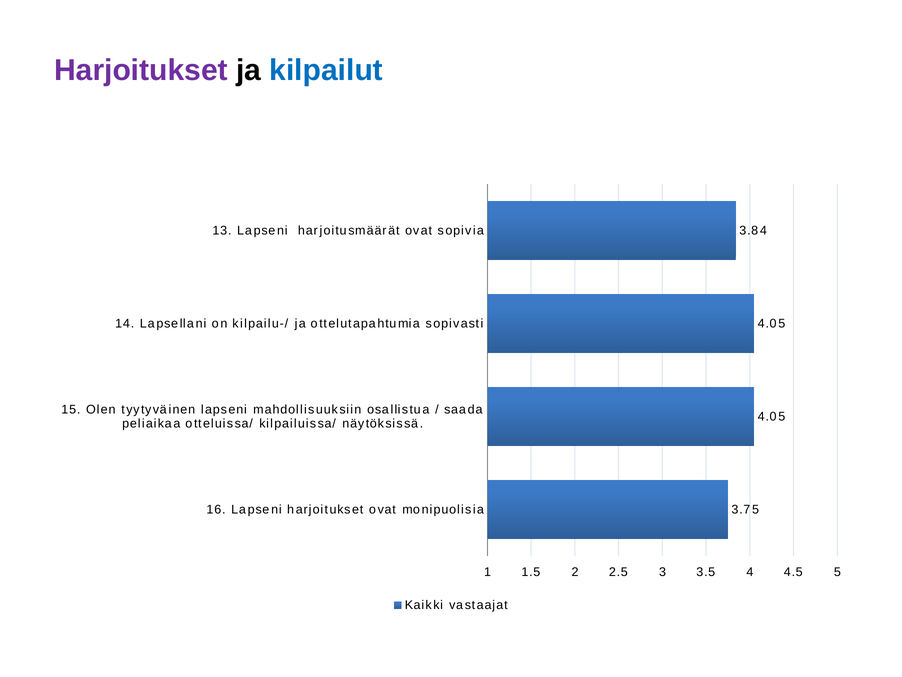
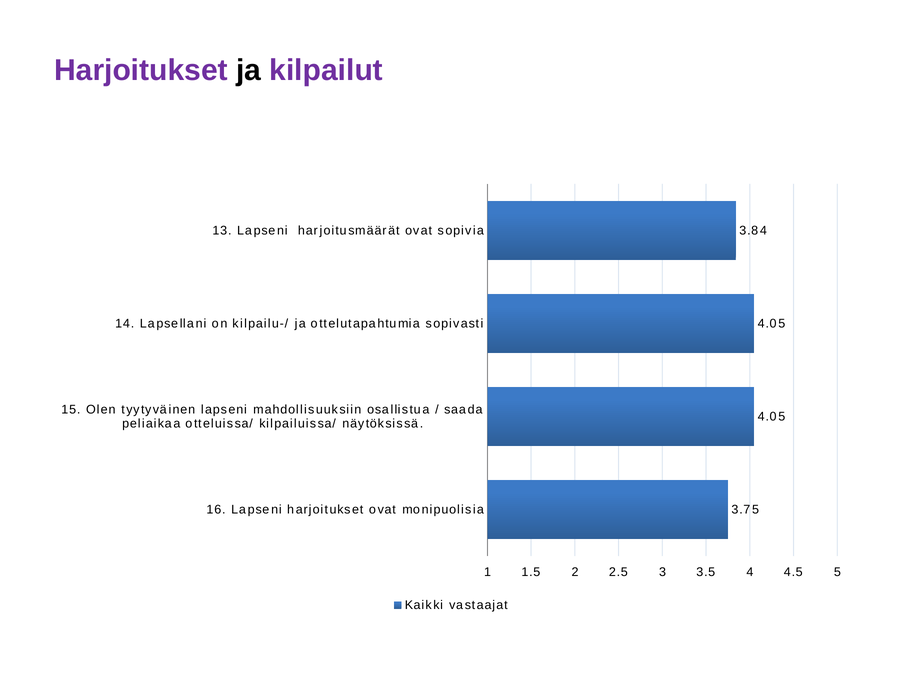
kilpailut colour: blue -> purple (326, 70)
